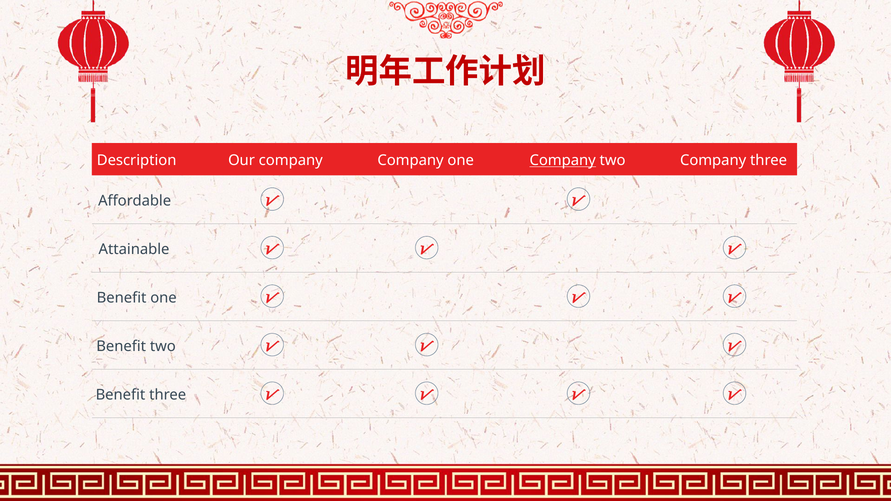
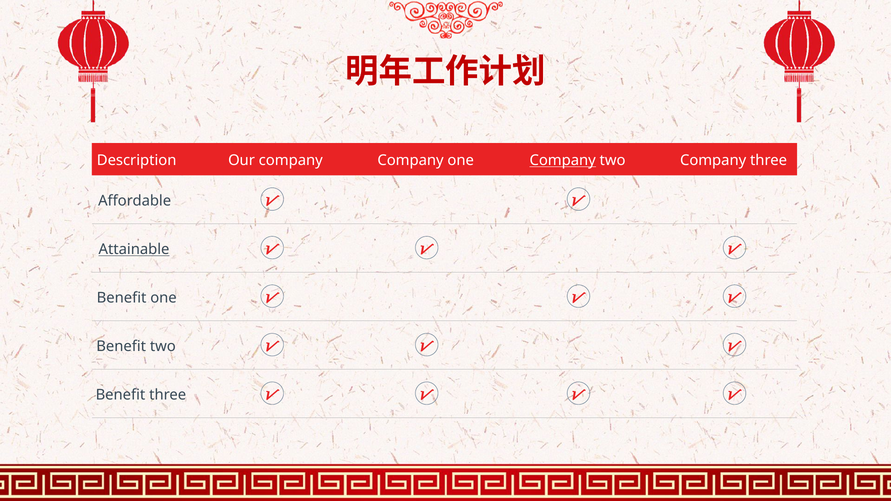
Attainable underline: none -> present (134, 249)
